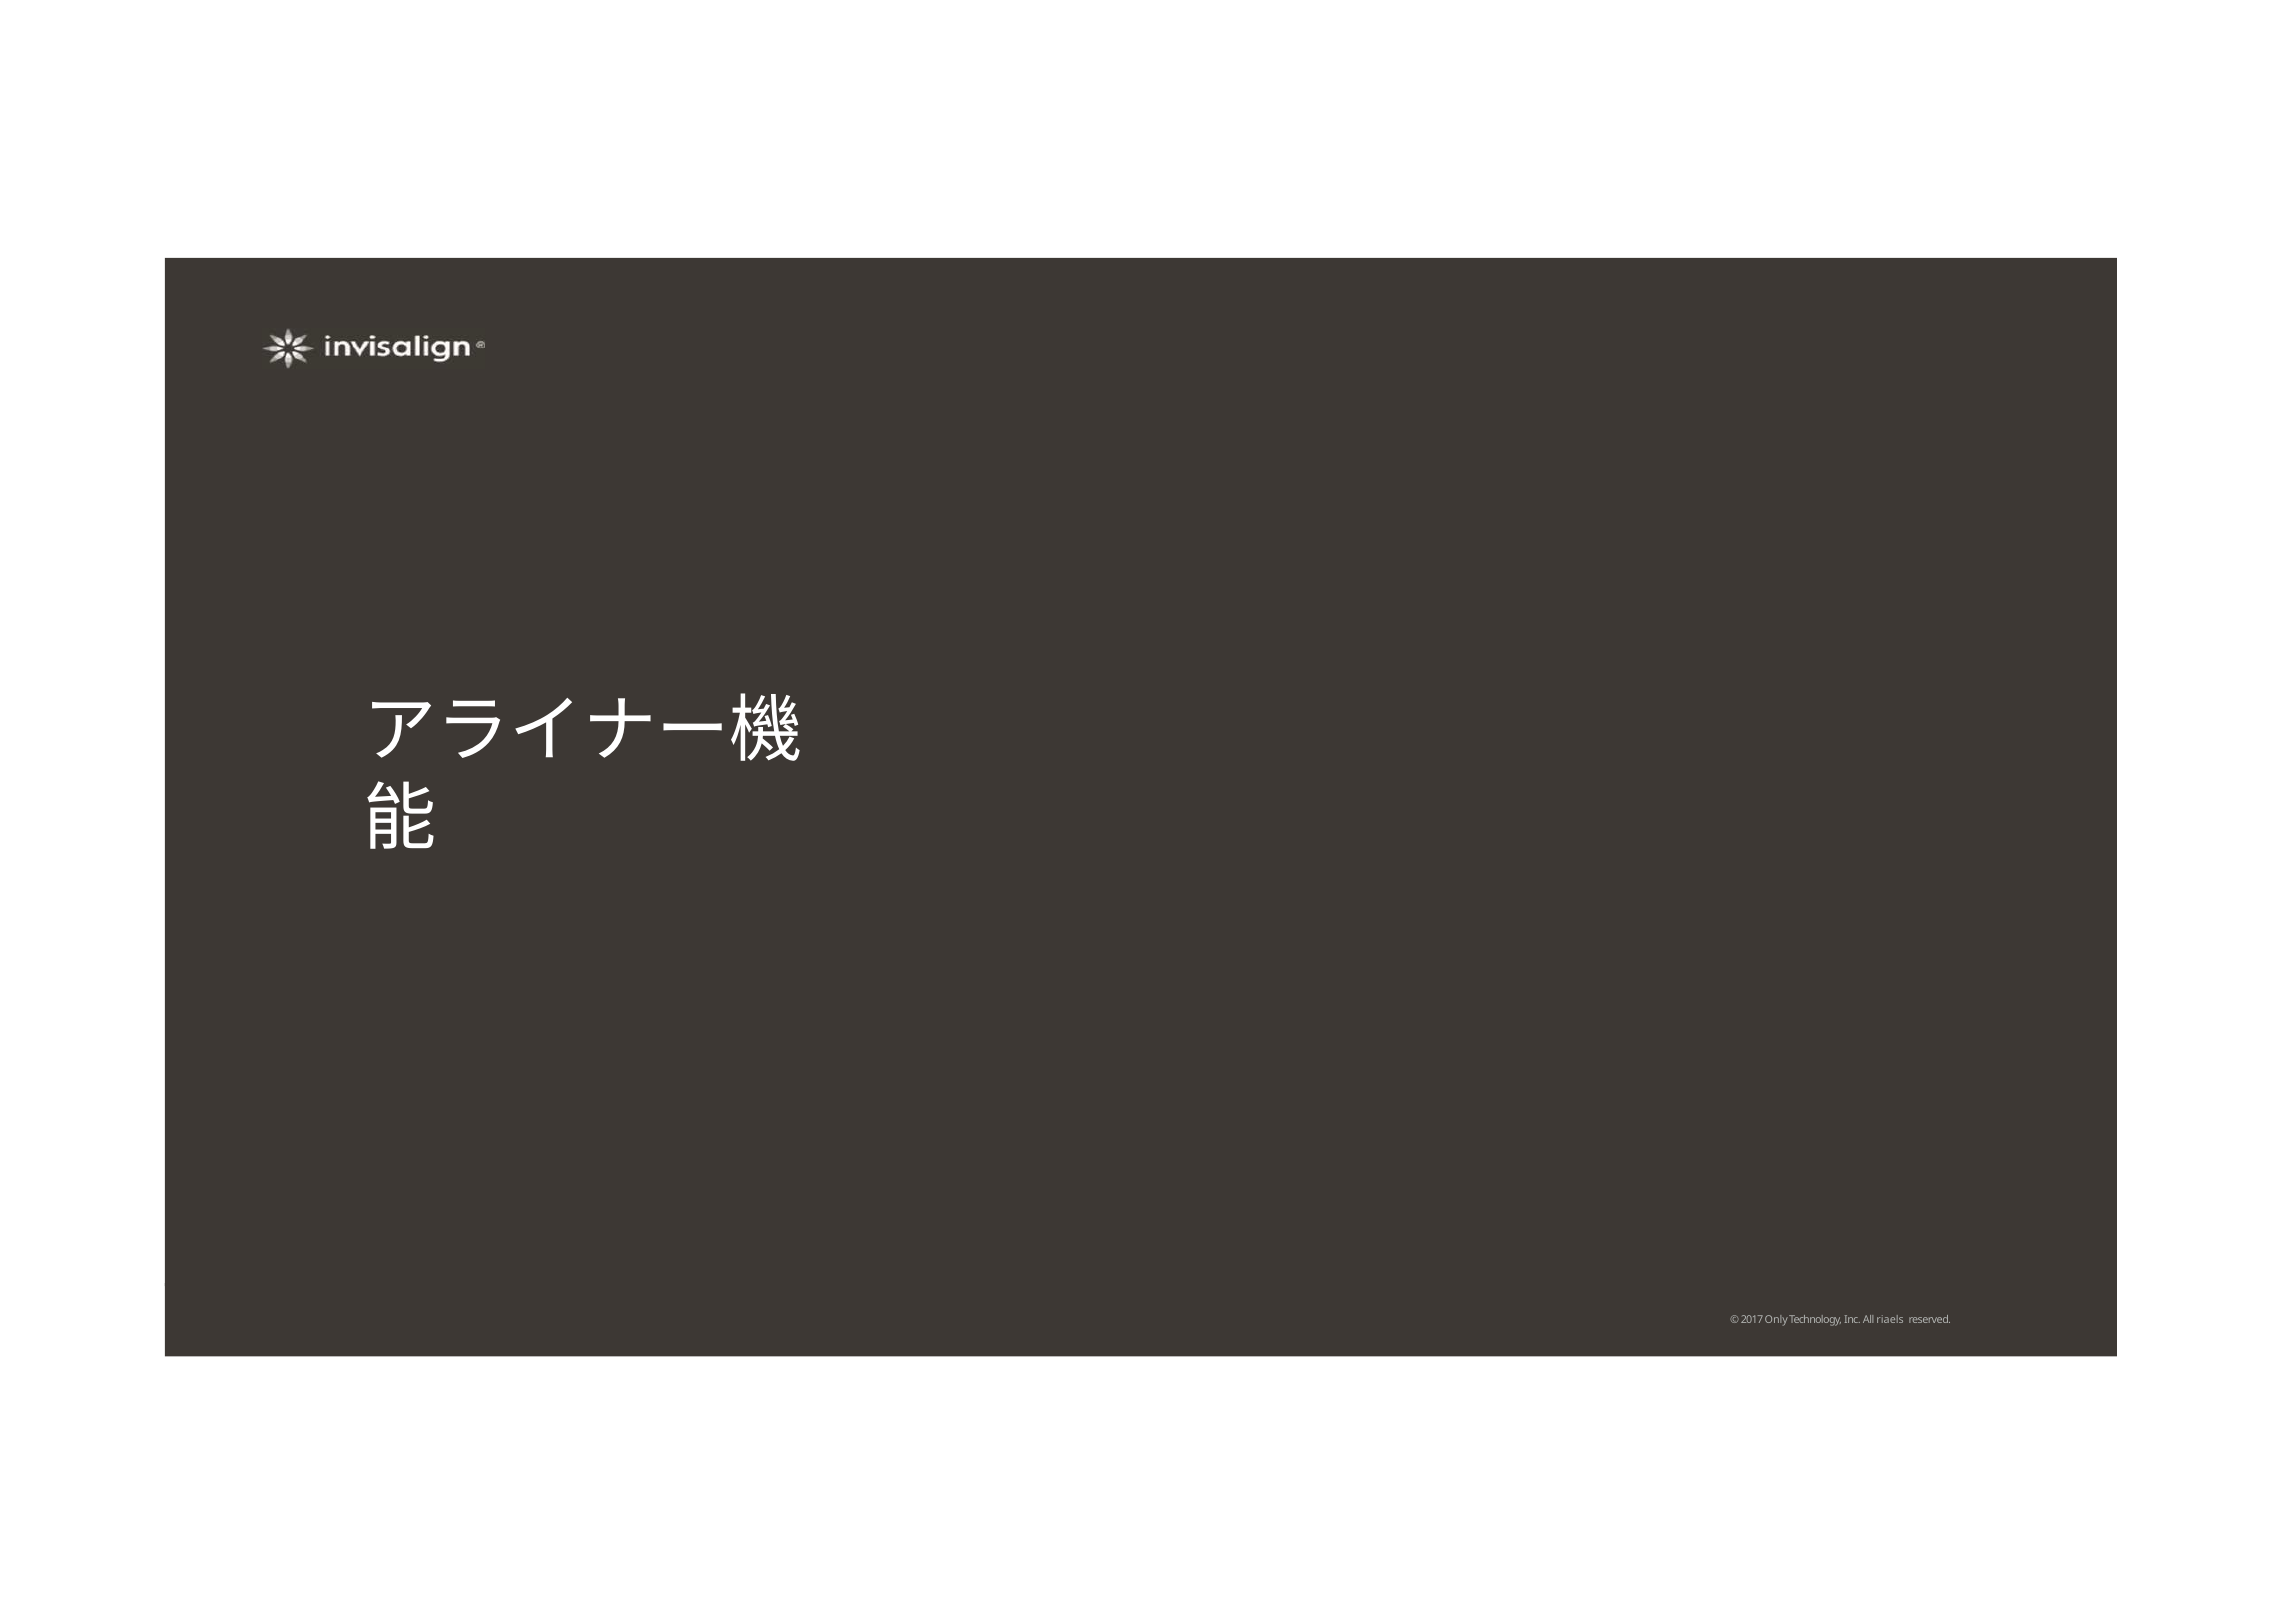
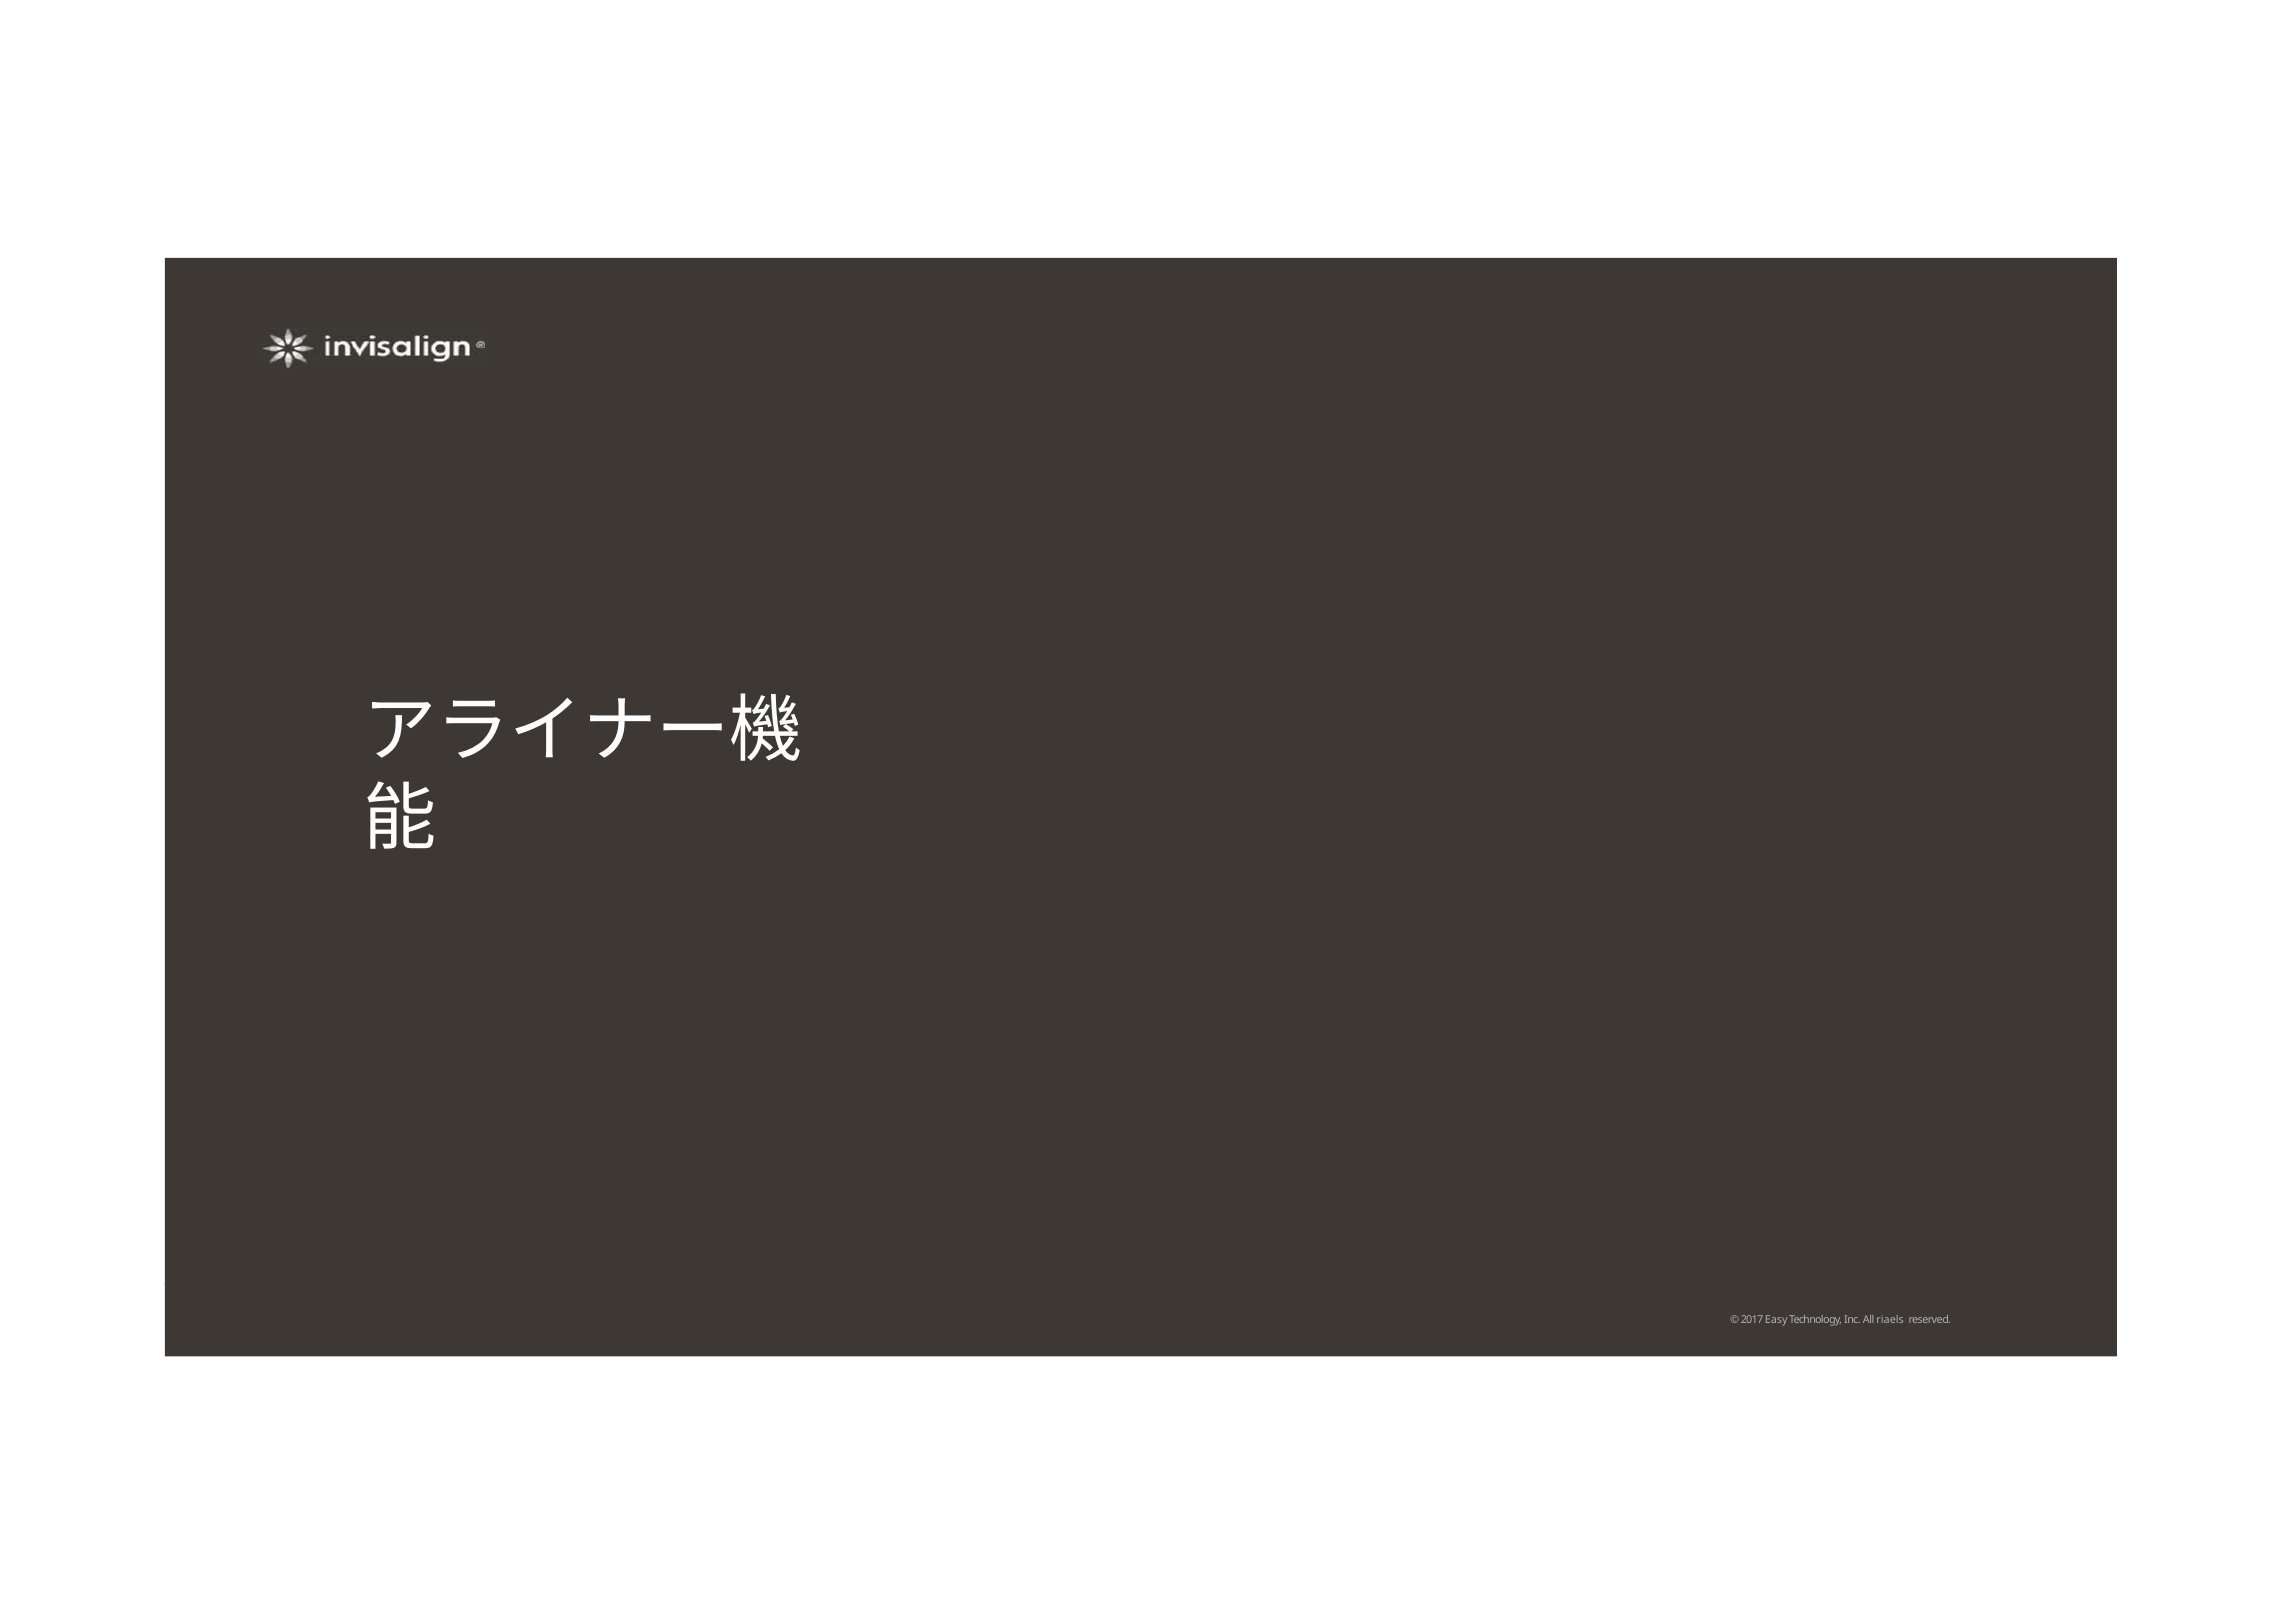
Only: Only -> Easy (1776, 1320)
